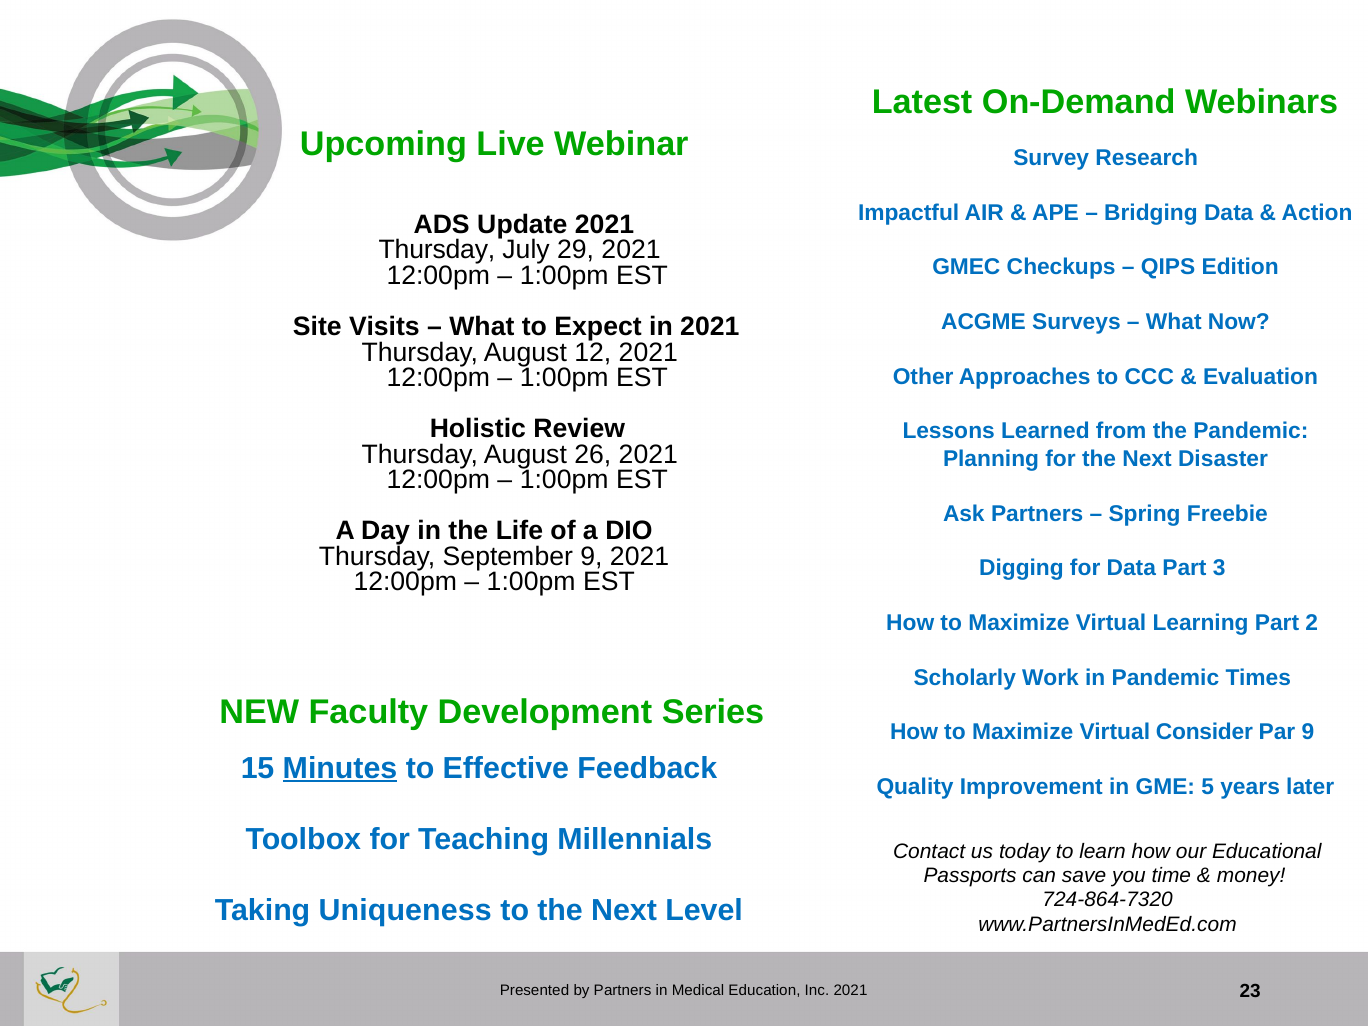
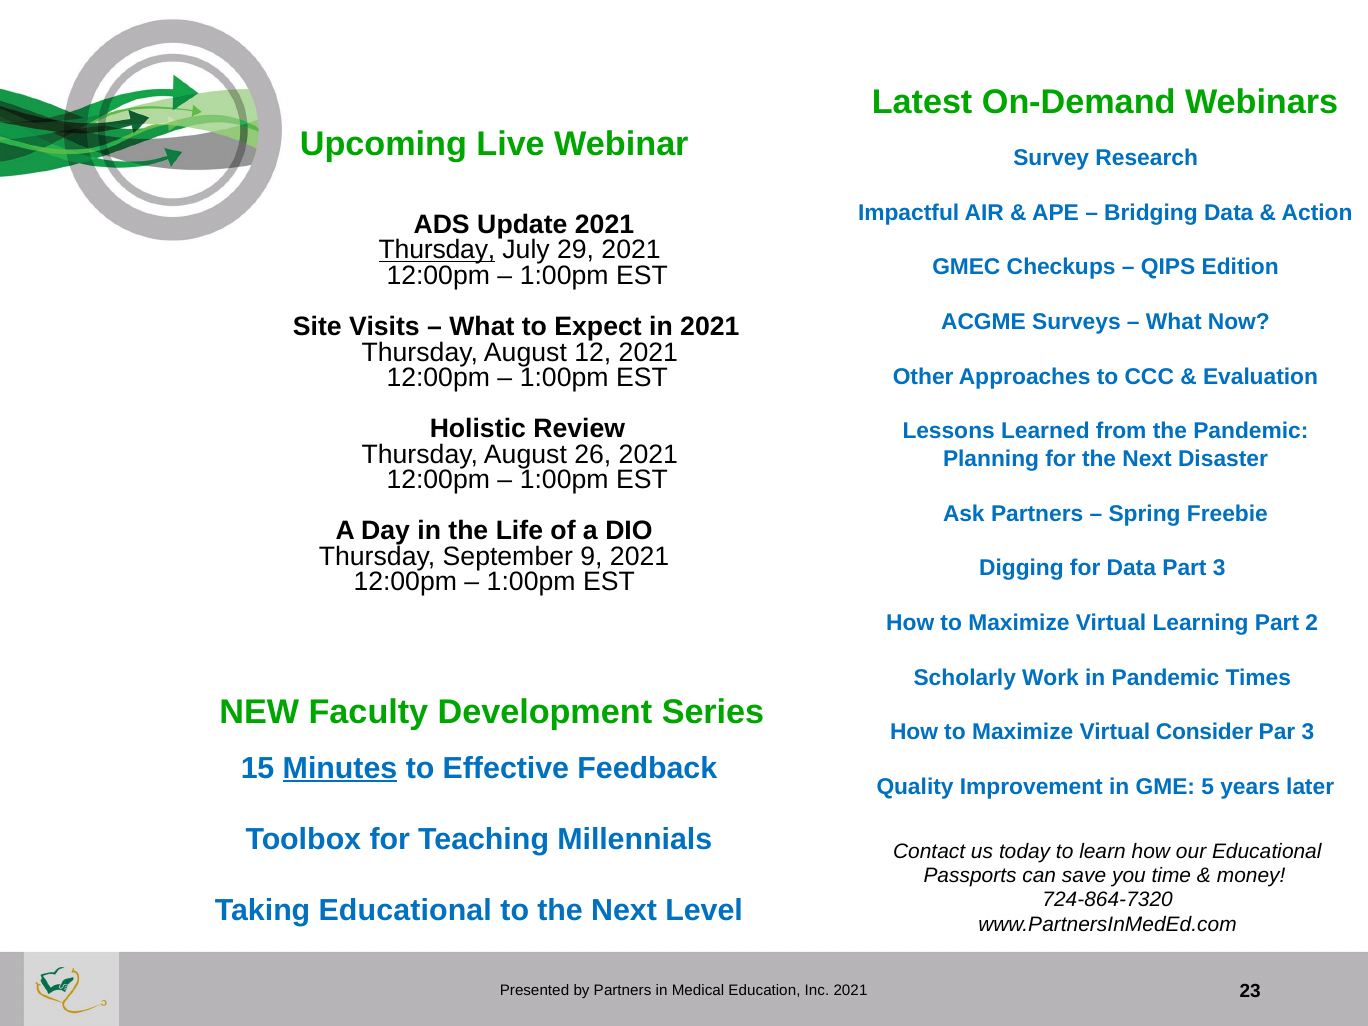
Thursday underline: none -> present (437, 250)
Par 9: 9 -> 3 (1308, 732)
Taking Uniqueness: Uniqueness -> Educational (405, 910)
